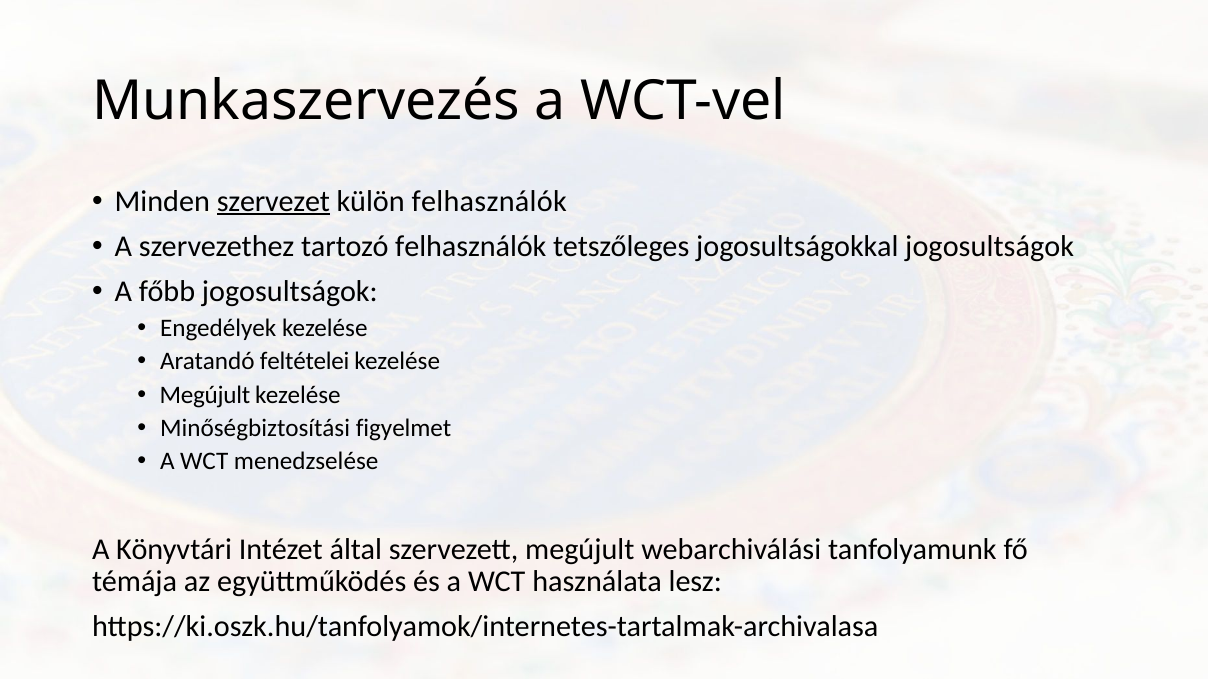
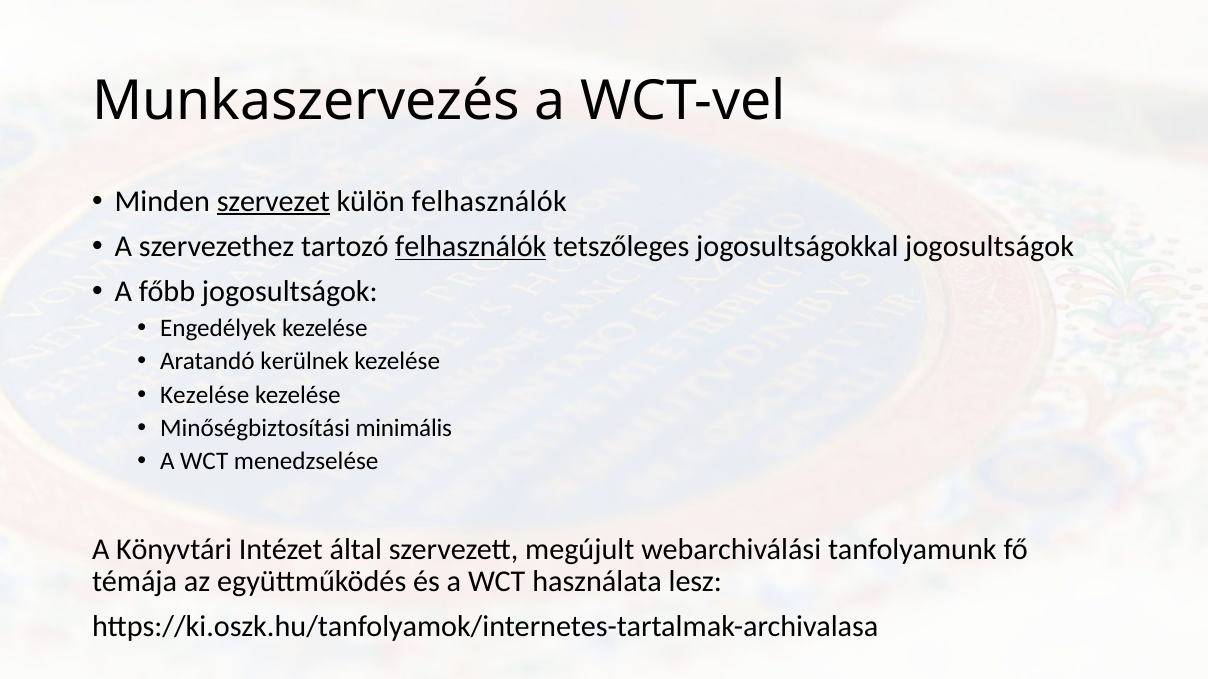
felhasználók underline: none -> present (471, 247)
feltételei: feltételei -> kerülnek (305, 362)
Megújult: Megújult -> Kezelése (205, 395)
figyelmet: figyelmet -> minimális (404, 428)
